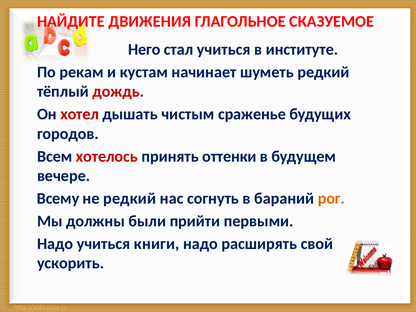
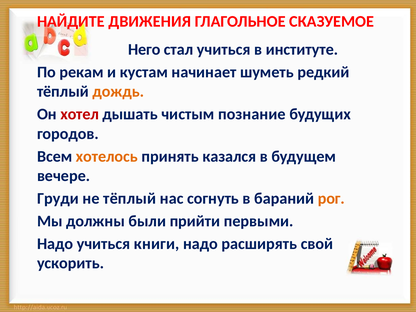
дождь colour: red -> orange (118, 92)
сраженье: сраженье -> познание (252, 114)
хотелось colour: red -> orange (107, 156)
оттенки: оттенки -> казался (229, 156)
Всему: Всему -> Груди (58, 199)
не редкий: редкий -> тёплый (130, 199)
